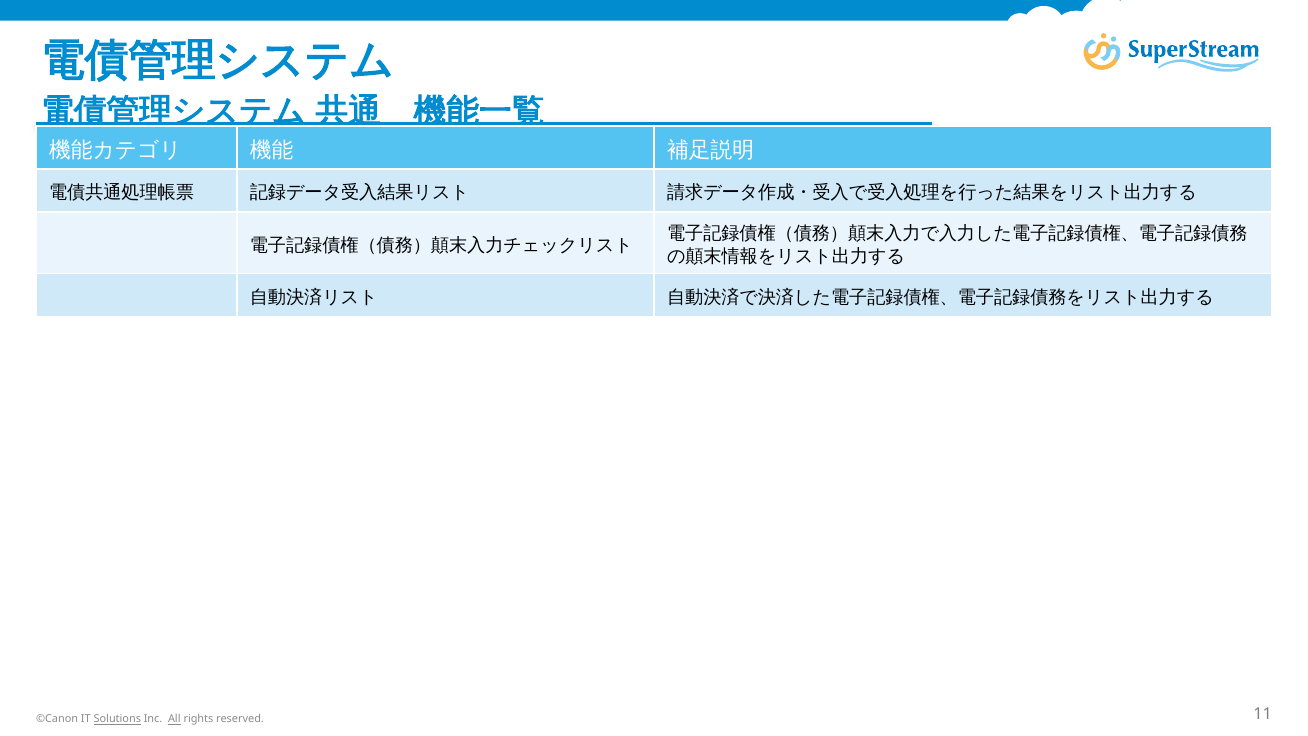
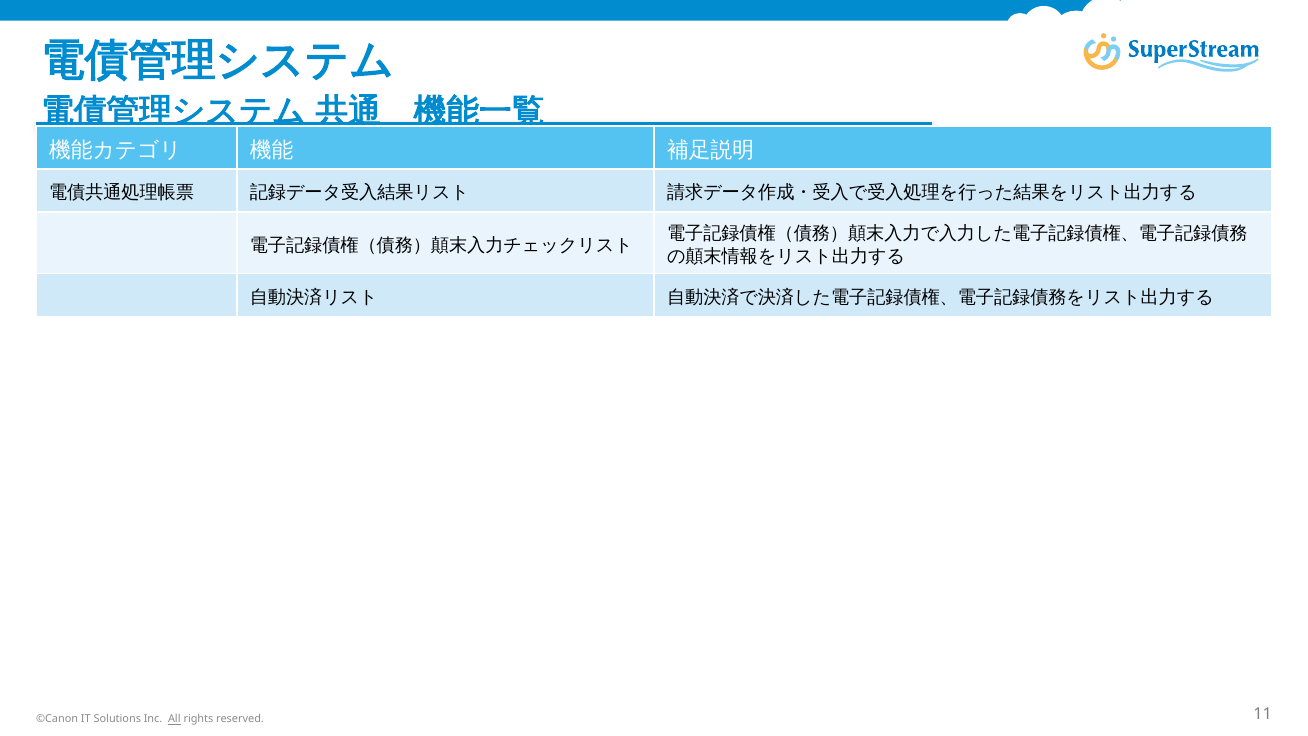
Solutions underline: present -> none (117, 719)
